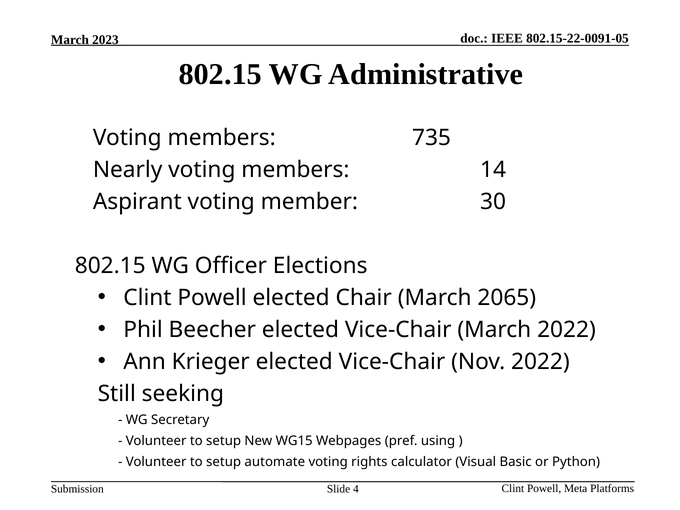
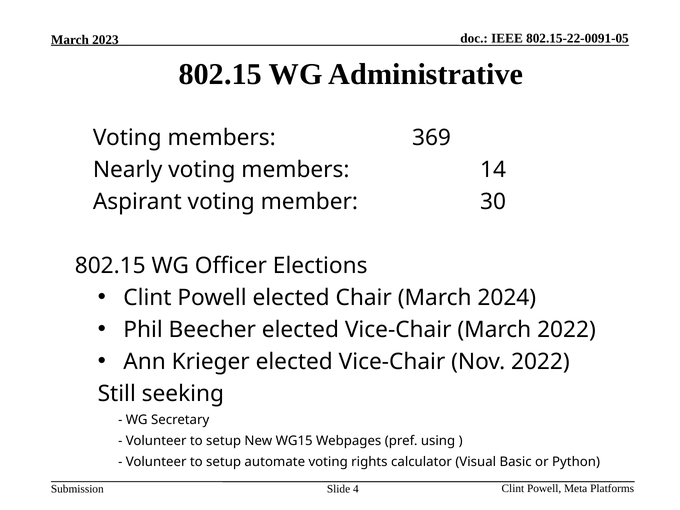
735: 735 -> 369 (432, 138)
2065: 2065 -> 2024 (507, 298)
